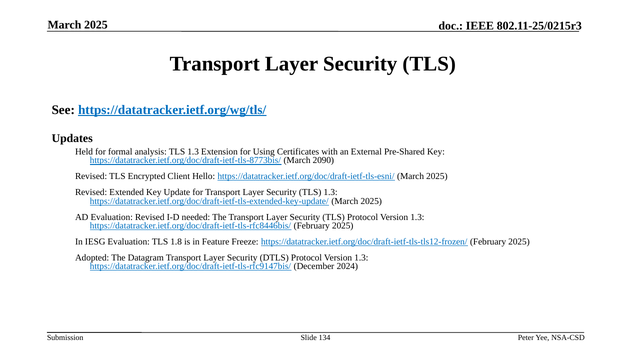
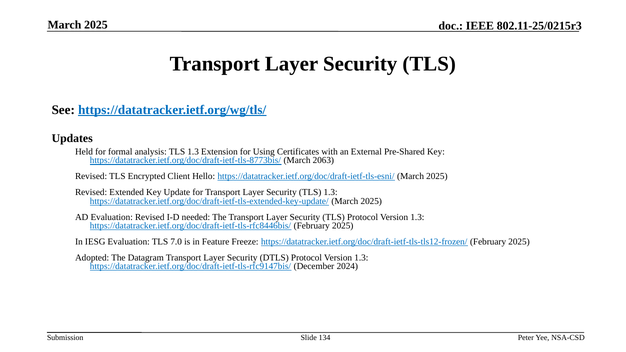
2090: 2090 -> 2063 (323, 161)
1.8: 1.8 -> 7.0 (176, 242)
